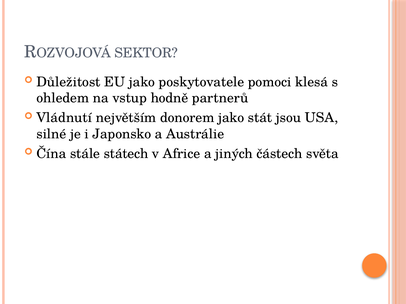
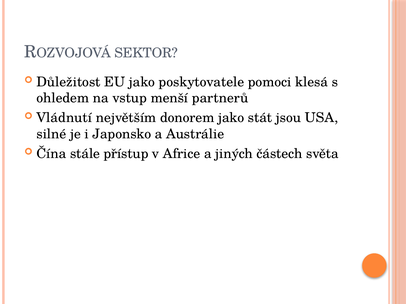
hodně: hodně -> menší (169, 98)
státech: státech -> přístup (126, 154)
